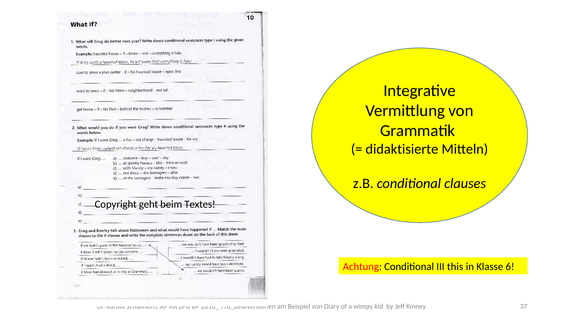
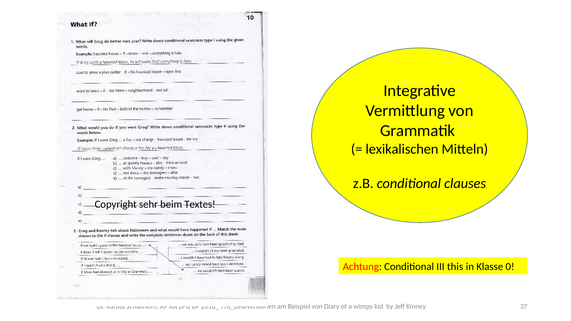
didaktisierte: didaktisierte -> lexikalischen (402, 149)
geht: geht -> sehr (148, 205)
6: 6 -> 0 (510, 267)
